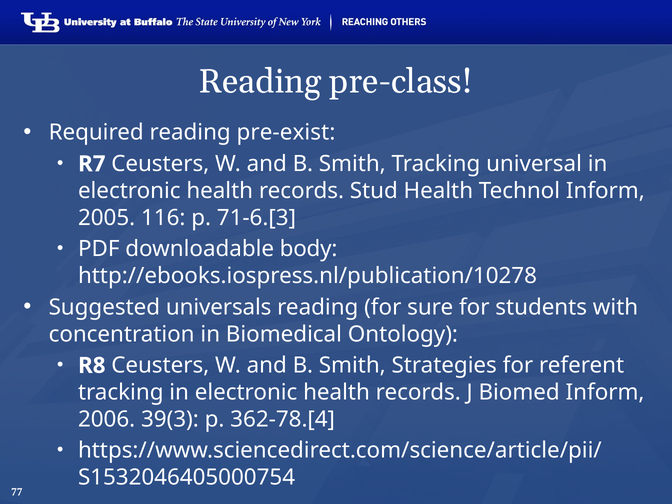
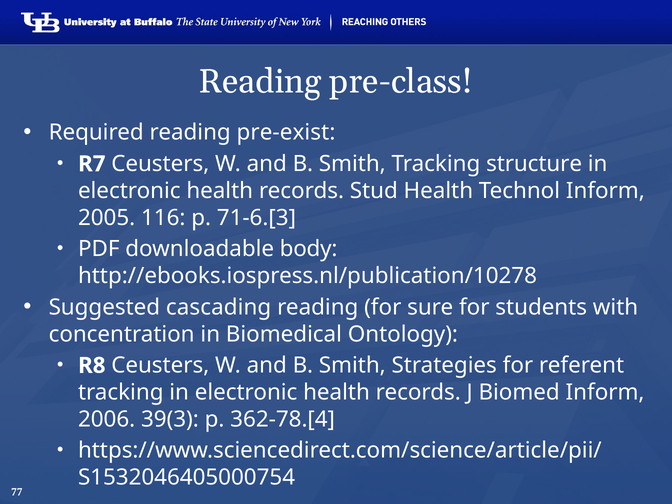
universal: universal -> structure (534, 164)
universals: universals -> cascading (219, 307)
